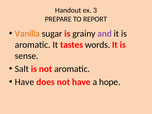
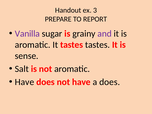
Vanilla colour: orange -> purple (27, 34)
tastes words: words -> tastes (97, 45)
a hope: hope -> does (110, 82)
